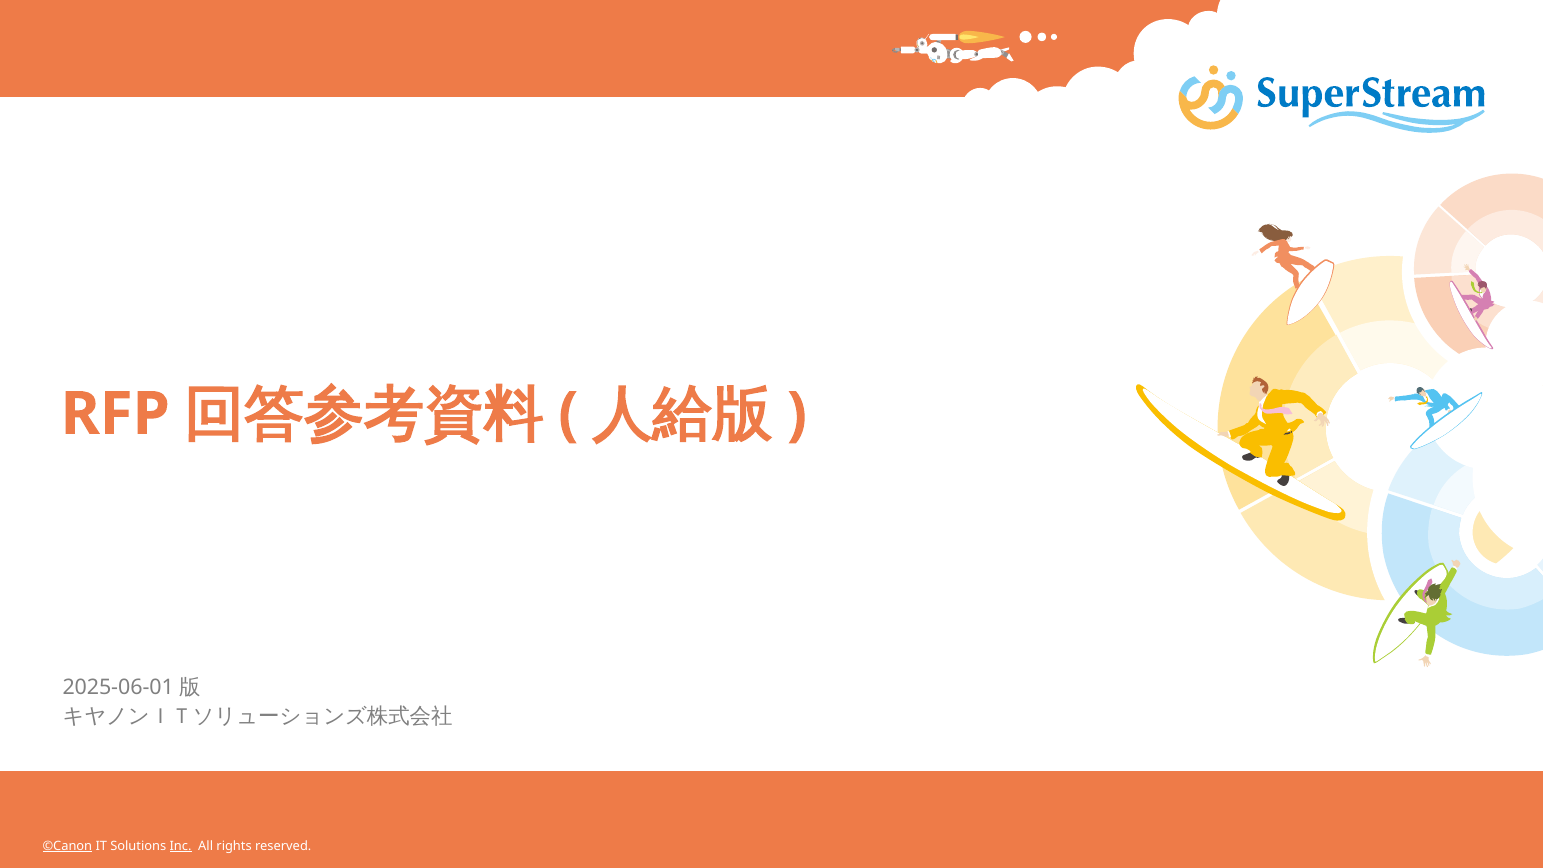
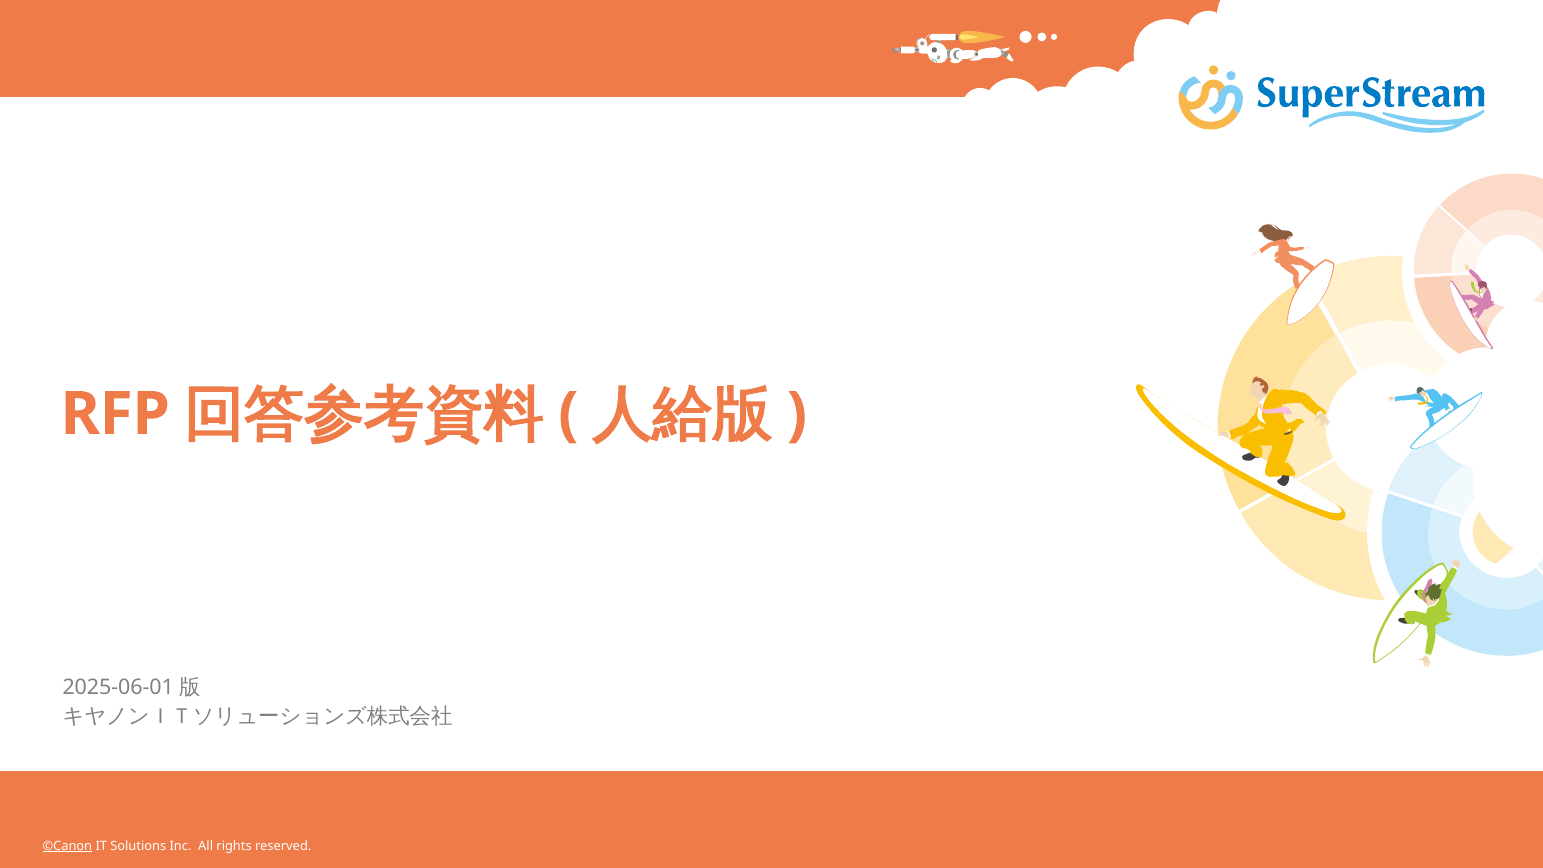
Inc underline: present -> none (181, 846)
